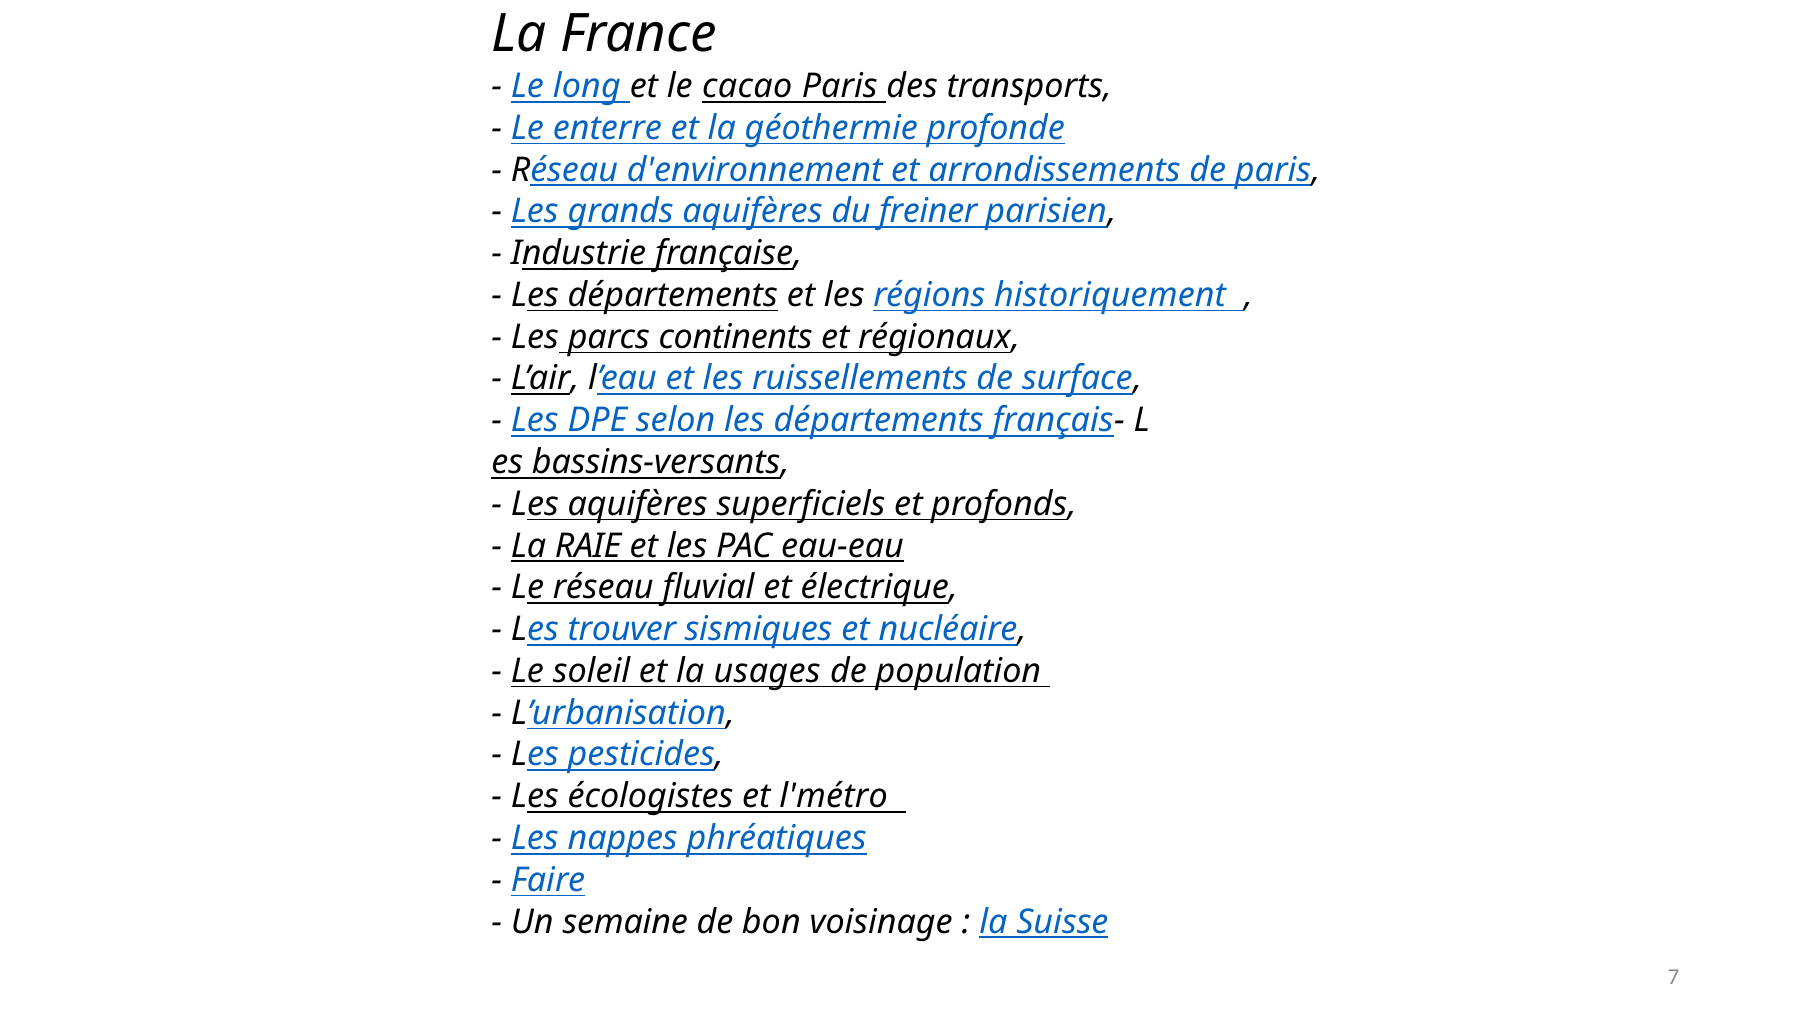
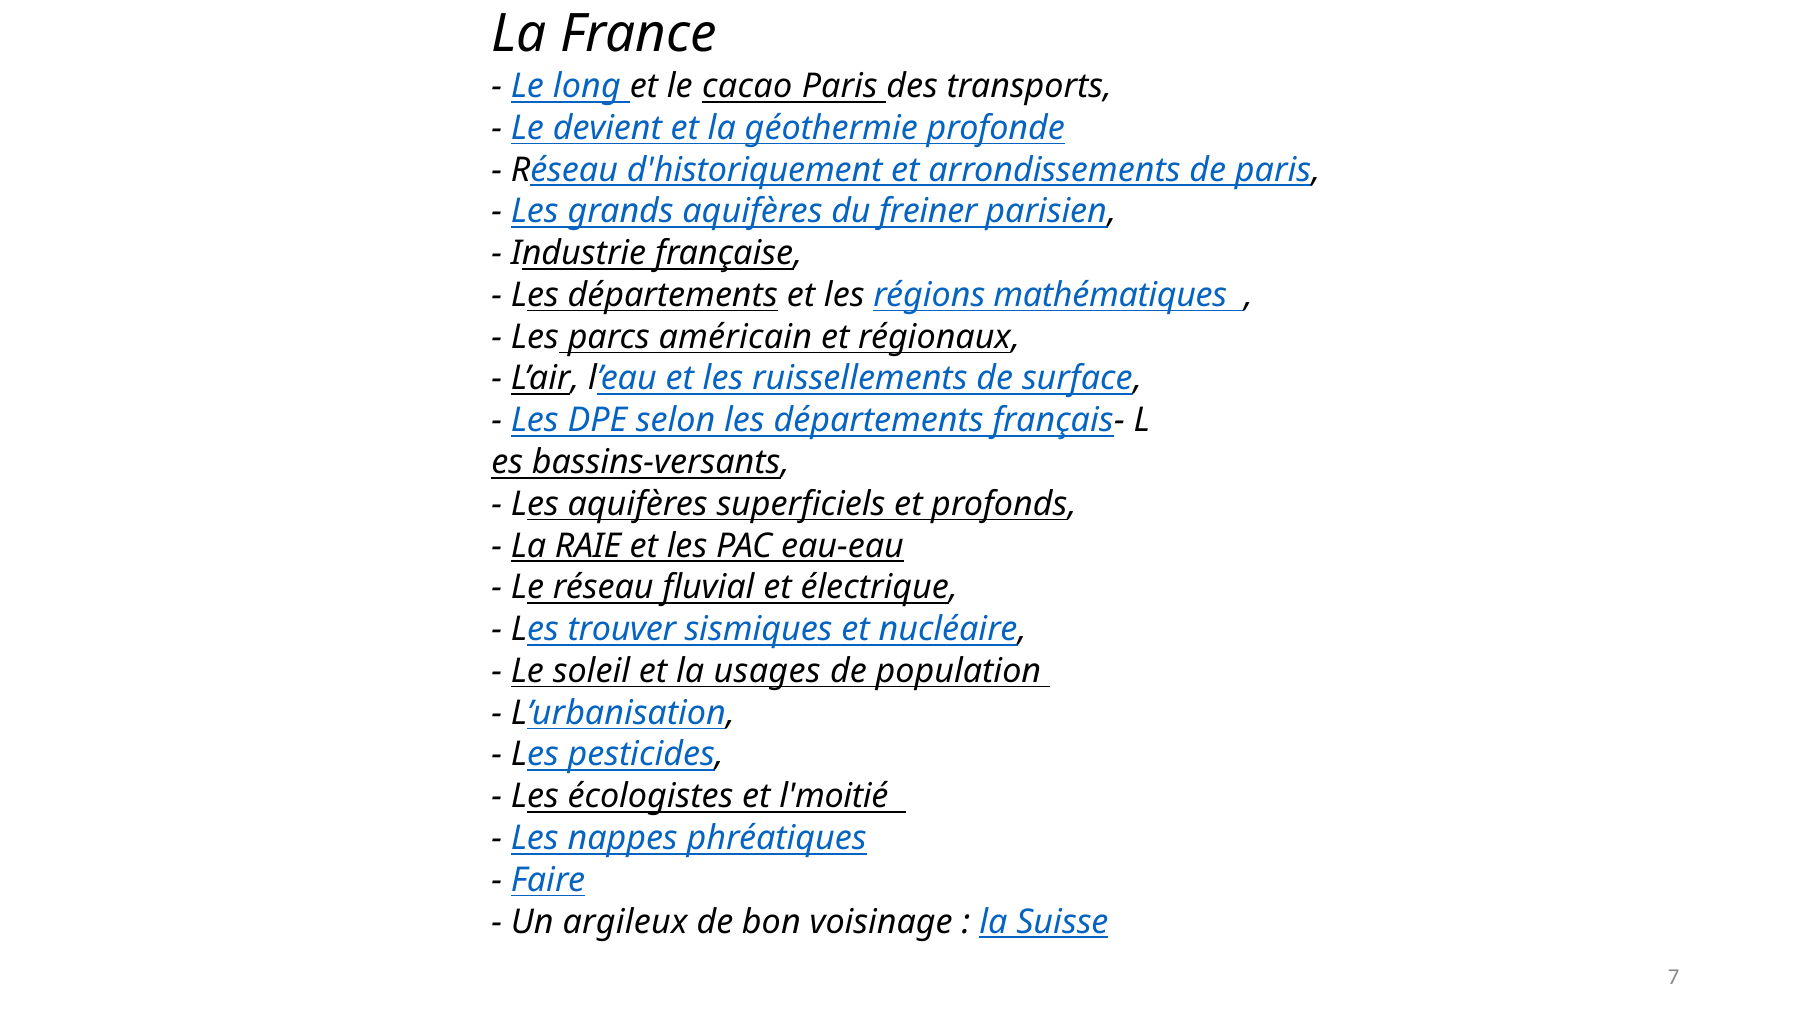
enterre: enterre -> devient (607, 128)
d'environnement: d'environnement -> d'historiquement (755, 170)
historiquement: historiquement -> mathématiques (1110, 295)
continents: continents -> américain (735, 337)
l'métro: l'métro -> l'moitié (834, 796)
semaine: semaine -> argileux (625, 922)
